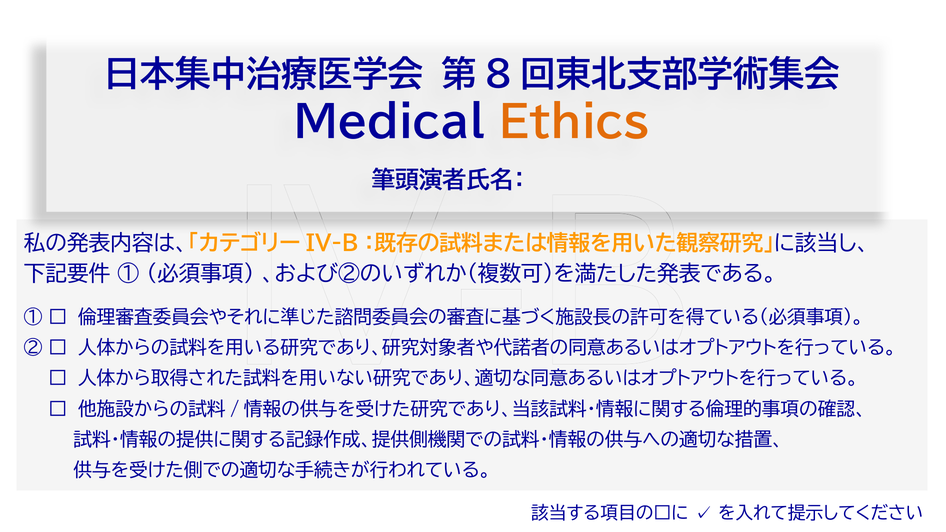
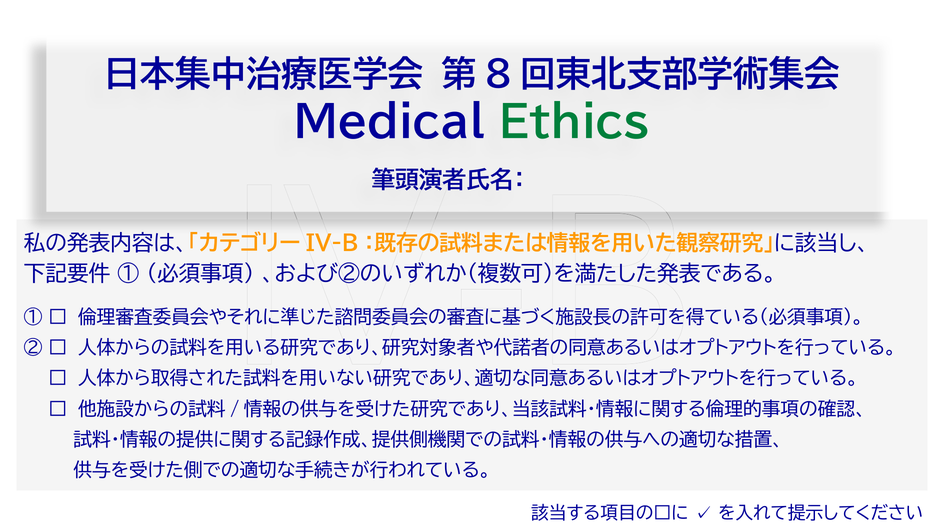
Ethics colour: orange -> green (574, 123)
